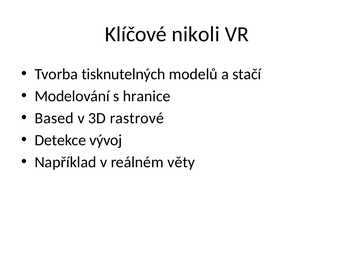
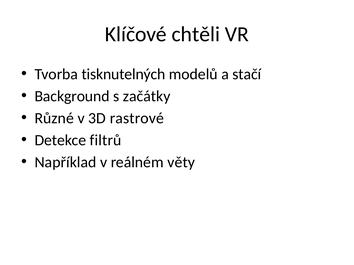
nikoli: nikoli -> chtěli (196, 34)
Modelování: Modelování -> Background (72, 96)
hranice: hranice -> začátky (147, 96)
Based: Based -> Různé (54, 118)
vývoj: vývoj -> filtrů (106, 140)
